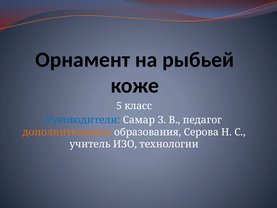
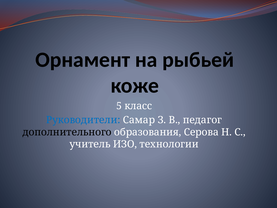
дополнительного colour: orange -> black (67, 132)
